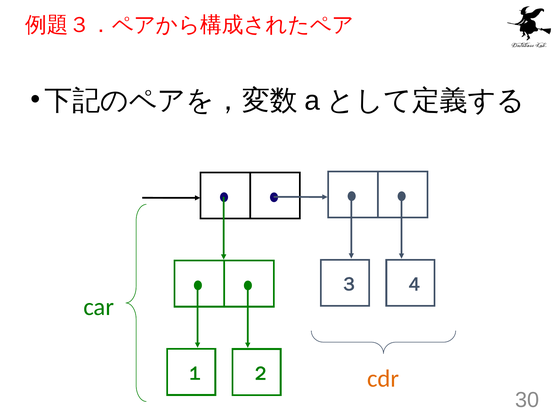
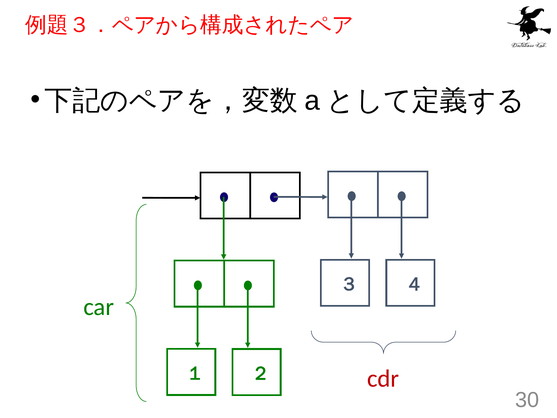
cdr colour: orange -> red (383, 379)
